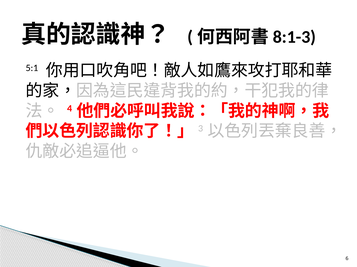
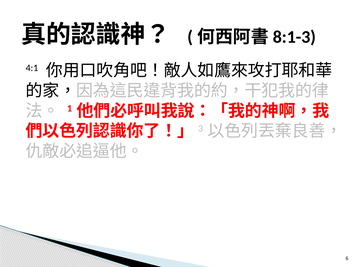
5:1: 5:1 -> 4:1 (32, 68)
4: 4 -> 1 (70, 109)
